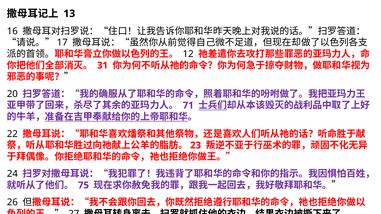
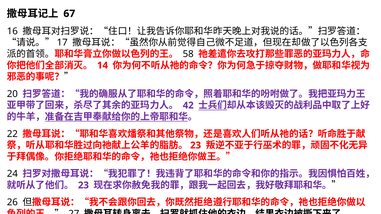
13: 13 -> 67 (69, 14)
12: 12 -> 58 (188, 54)
31: 31 -> 14 (102, 65)
71: 71 -> 42 (188, 105)
75: 75 -> 23 (83, 186)
